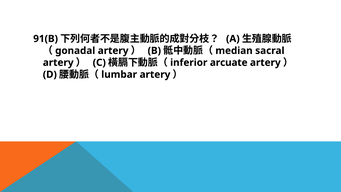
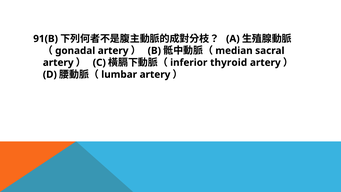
arcuate: arcuate -> thyroid (229, 63)
